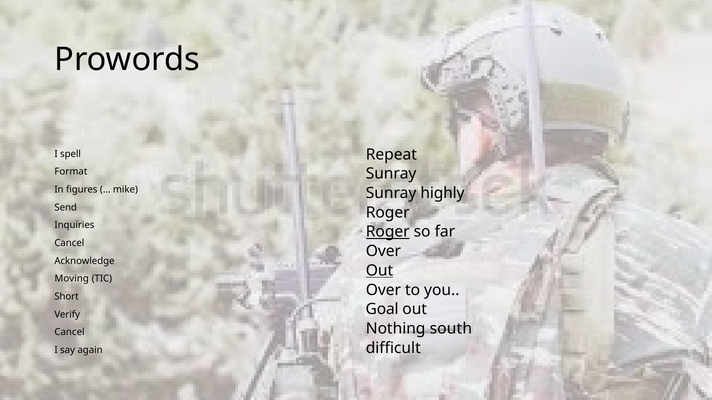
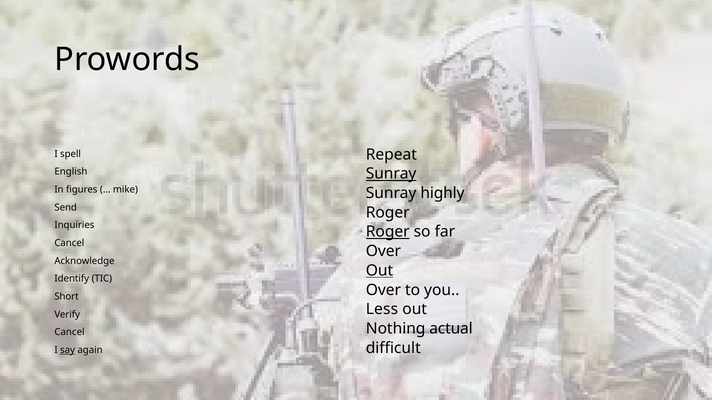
Format: Format -> English (71, 172)
Sunray underline: none -> present (391, 174)
Moving: Moving -> Identify (72, 279)
Goal: Goal -> Less (382, 310)
south: south -> actual (451, 329)
say underline: none -> present (68, 350)
